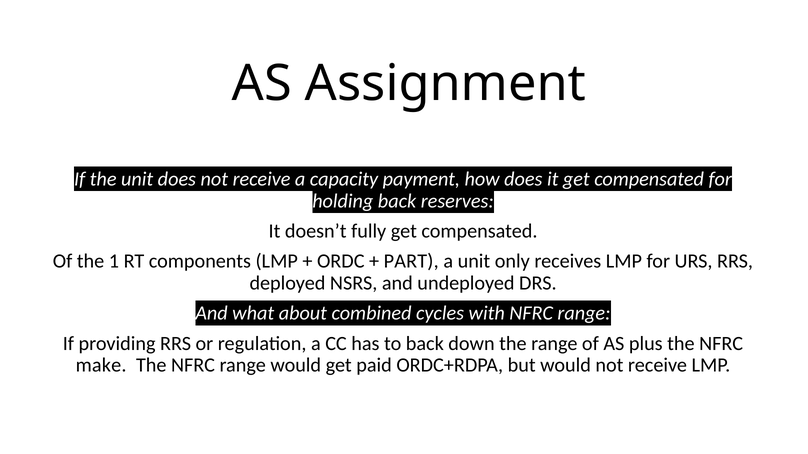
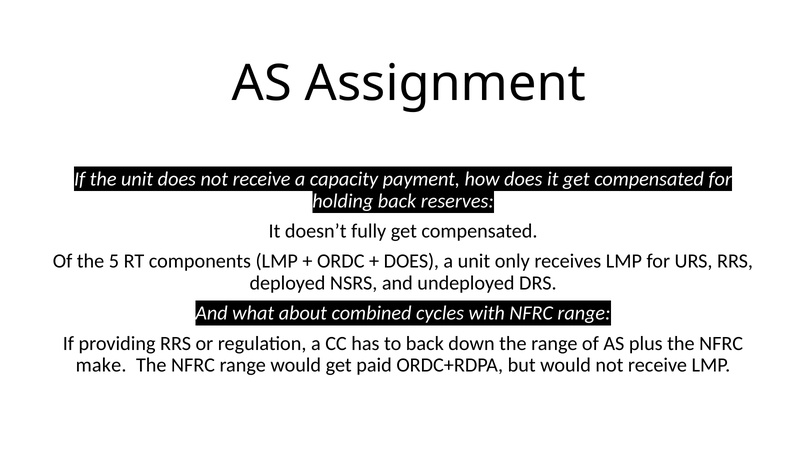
1: 1 -> 5 (114, 262)
PART: PART -> DOES (411, 262)
